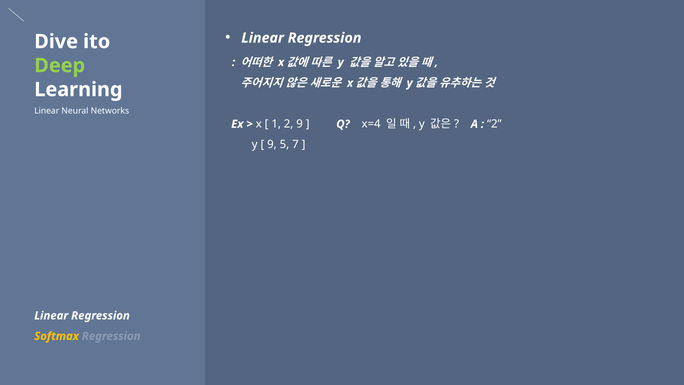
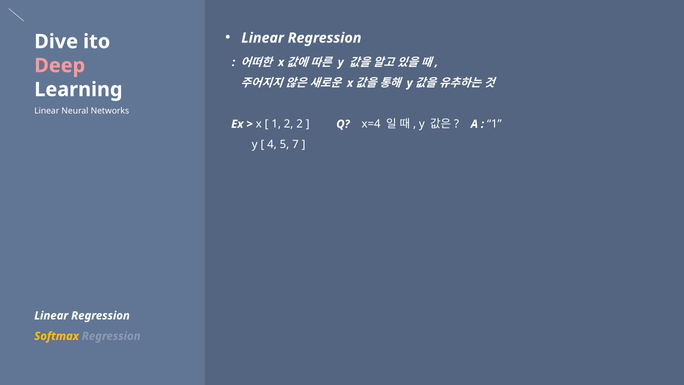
Deep colour: light green -> pink (60, 66)
2 9: 9 -> 2 (300, 124)
2: 2 -> 1 (494, 124)
9: 9 -> 4 (272, 145)
